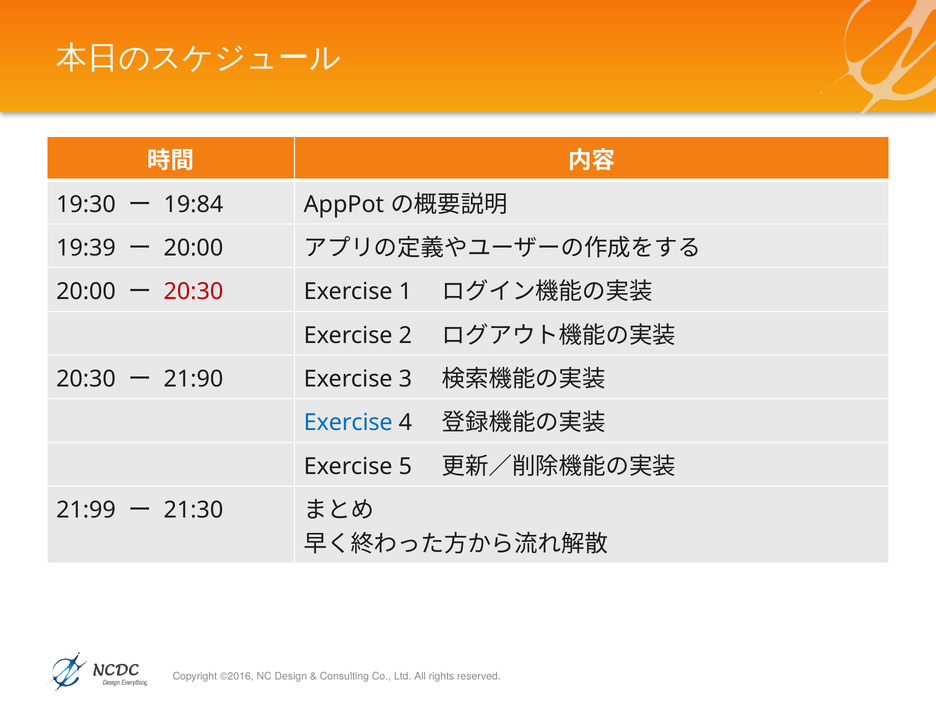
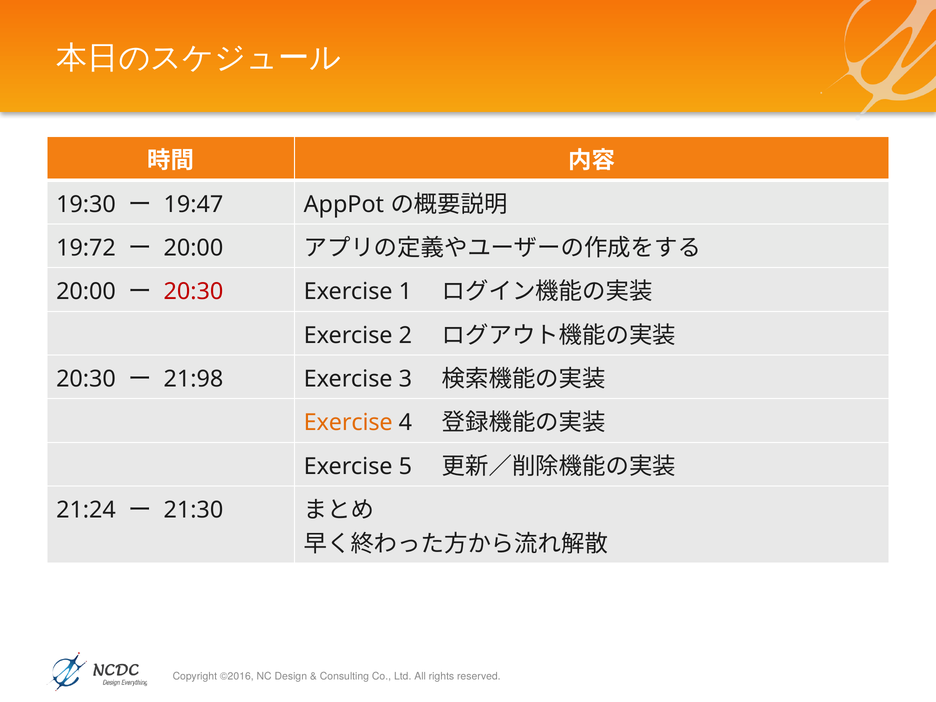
19:84: 19:84 -> 19:47 (193, 204)
19:39: 19:39 -> 19:72 (86, 248)
21:90: 21:90 -> 21:98 (193, 379)
Exercise colour: blue -> orange (348, 423)
21:99: 21:99 -> 21:24 (86, 510)
